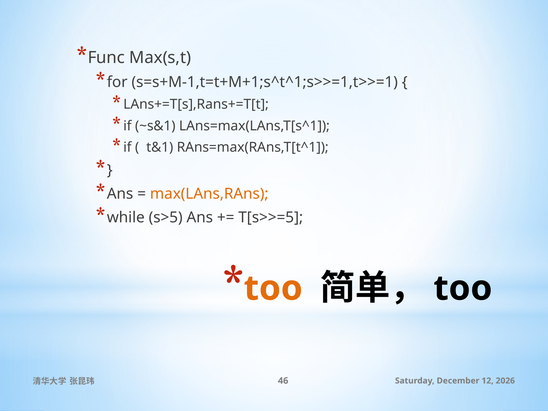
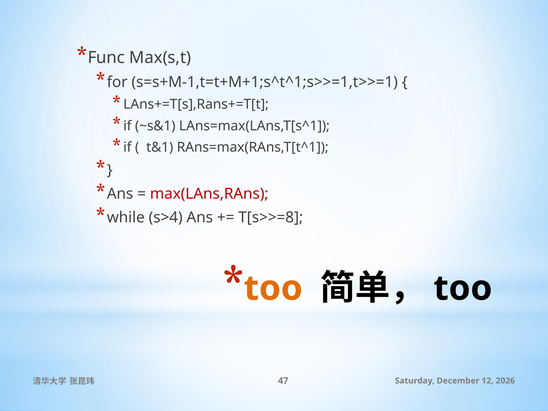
max(LAns,RAns colour: orange -> red (209, 194)
s>5: s>5 -> s>4 (166, 217)
T[s>>=5: T[s>>=5 -> T[s>>=8 (271, 217)
46: 46 -> 47 (283, 381)
